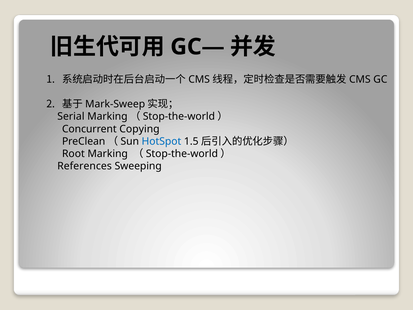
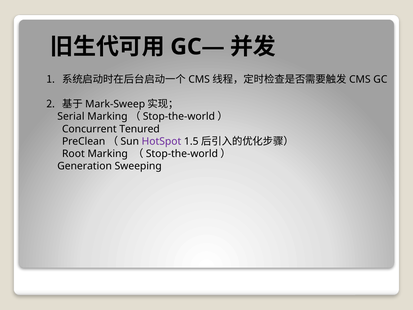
Copying: Copying -> Tenured (140, 129)
HotSpot colour: blue -> purple (161, 141)
References: References -> Generation (85, 166)
